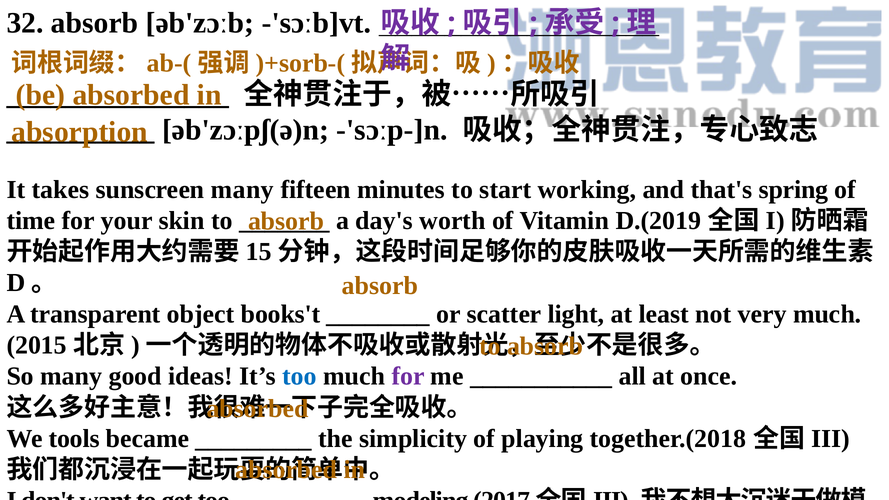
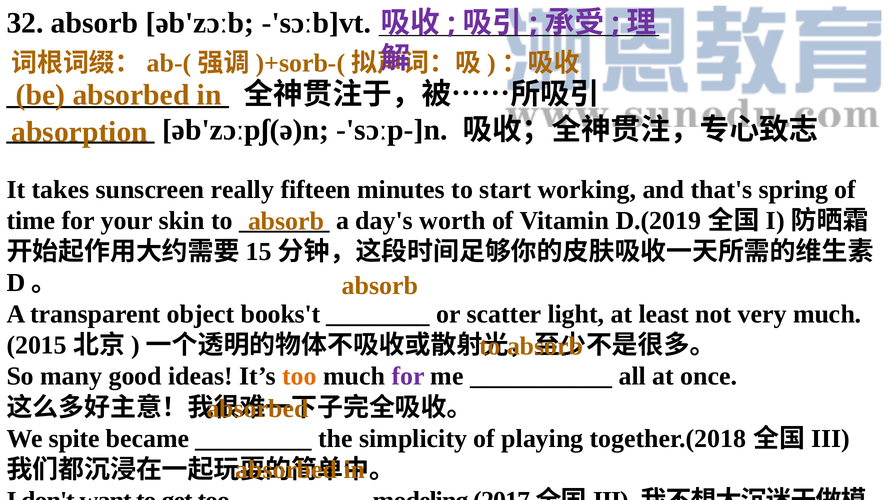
sunscreen many: many -> really (242, 190)
too colour: blue -> orange (300, 376)
tools: tools -> spite (74, 439)
